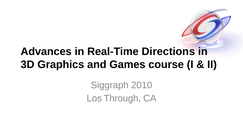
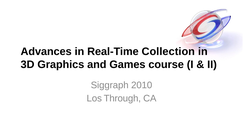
Directions: Directions -> Collection (168, 51)
